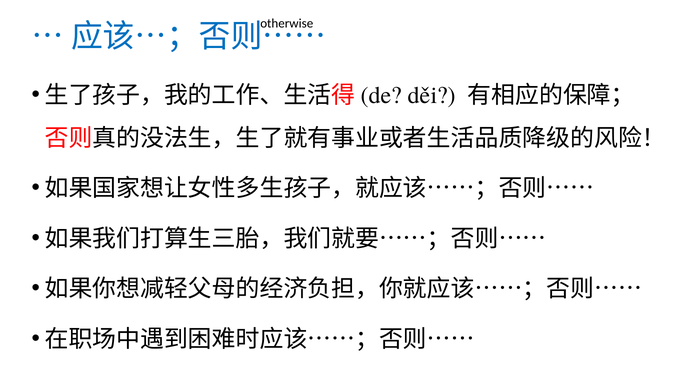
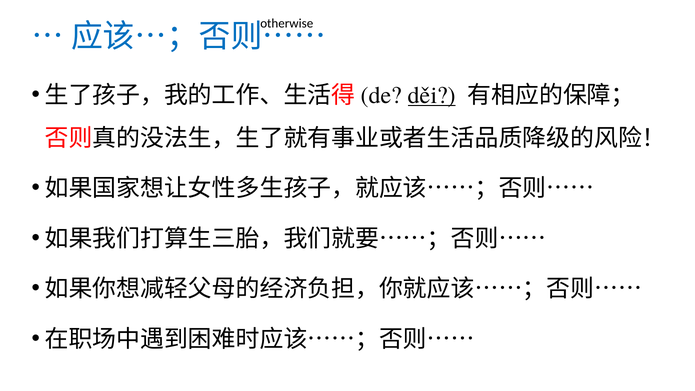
děi underline: none -> present (432, 95)
